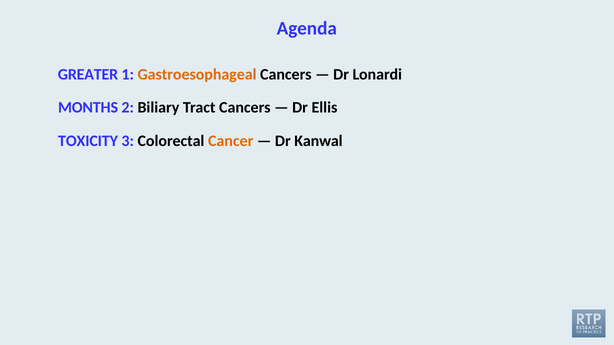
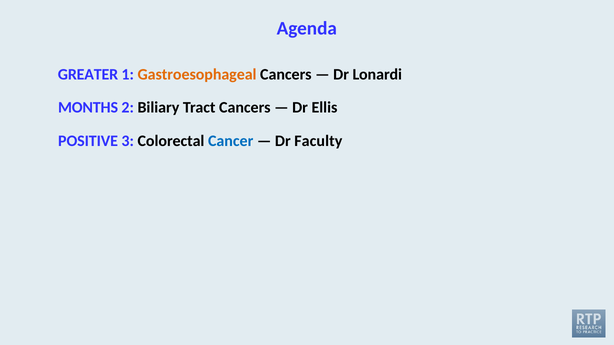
TOXICITY: TOXICITY -> POSITIVE (88, 141)
Cancer colour: orange -> blue (231, 141)
Kanwal: Kanwal -> Faculty (318, 141)
